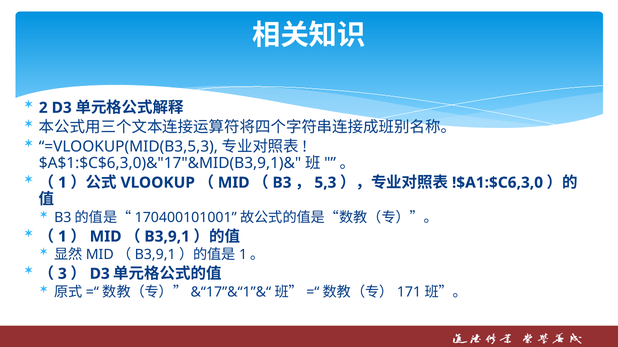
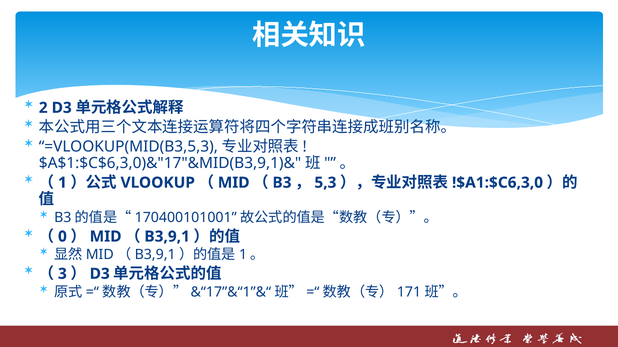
1: 1 -> 0 (62, 237)
